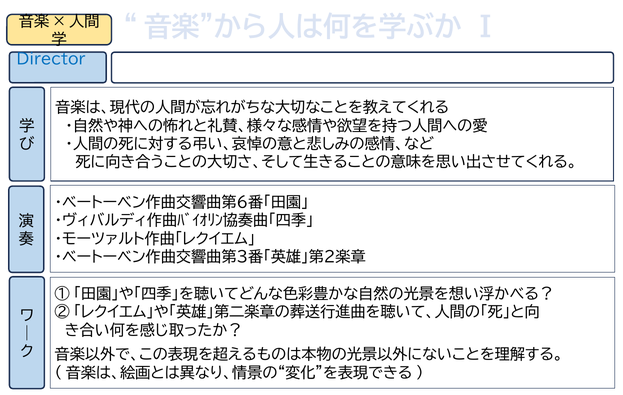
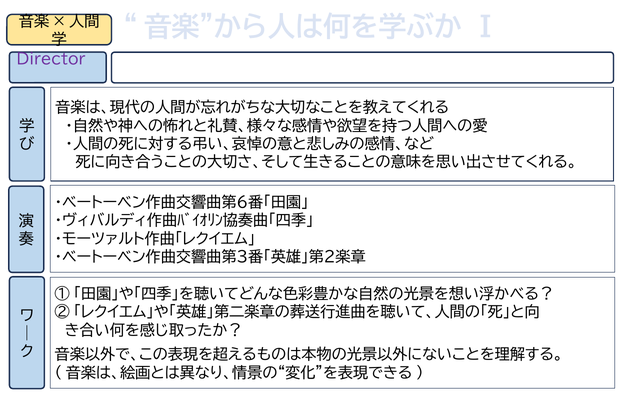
Director colour: blue -> purple (51, 59)
